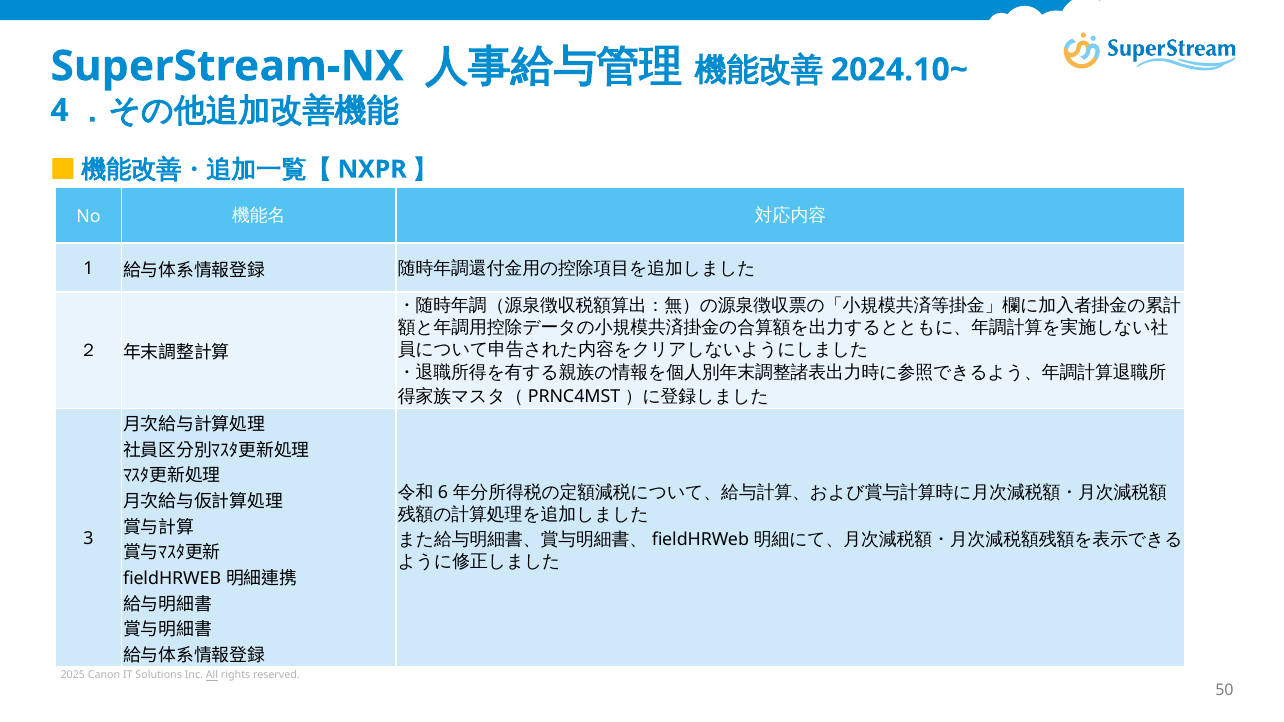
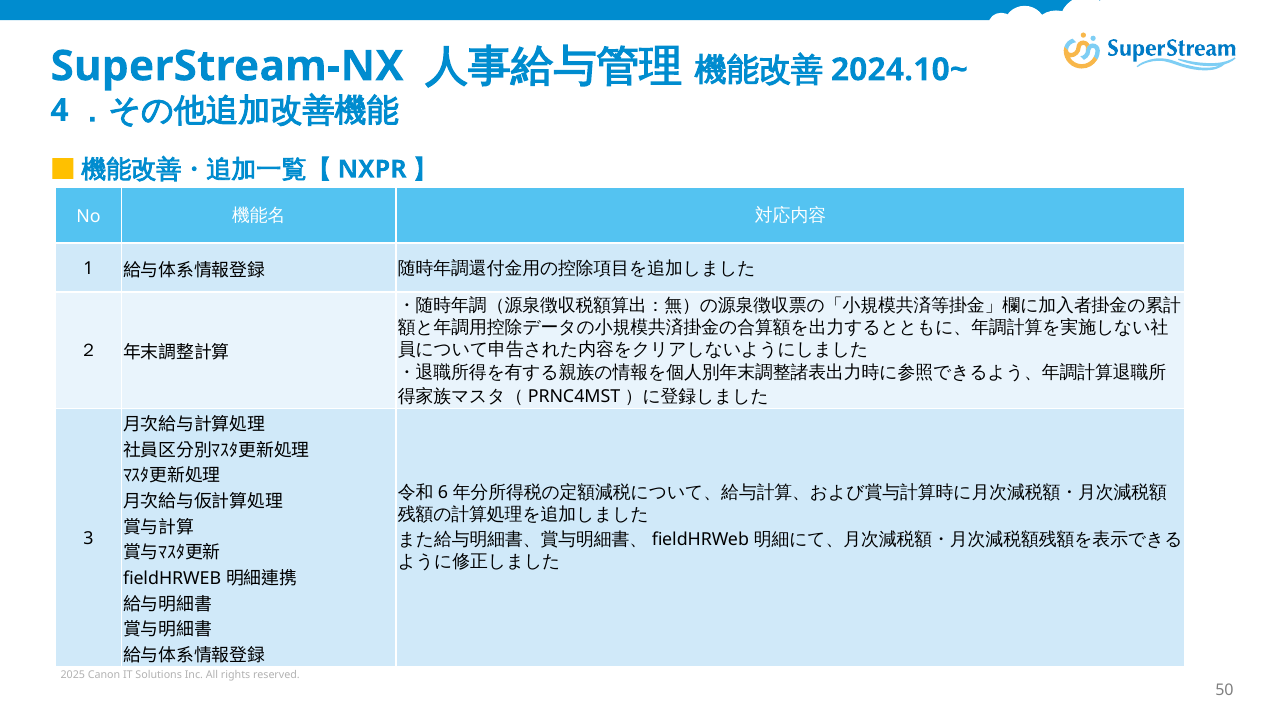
All underline: present -> none (212, 676)
